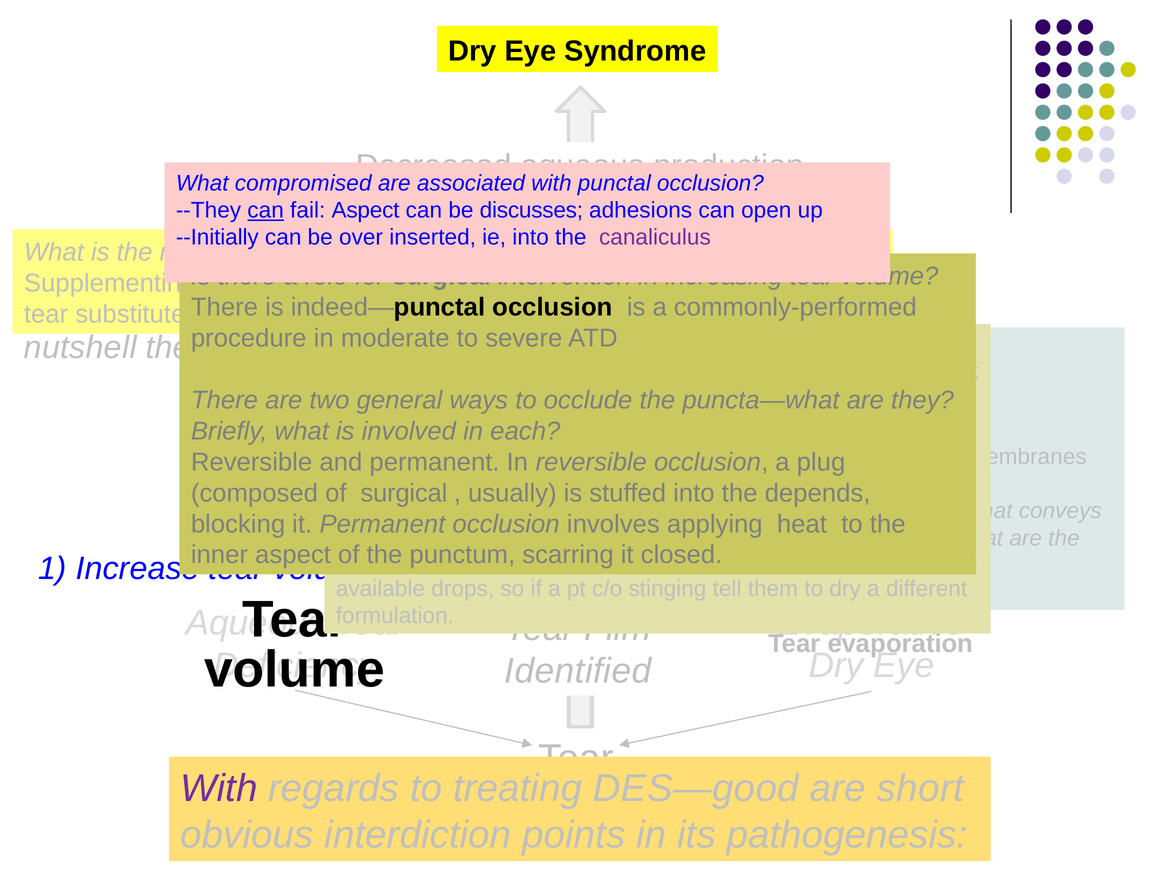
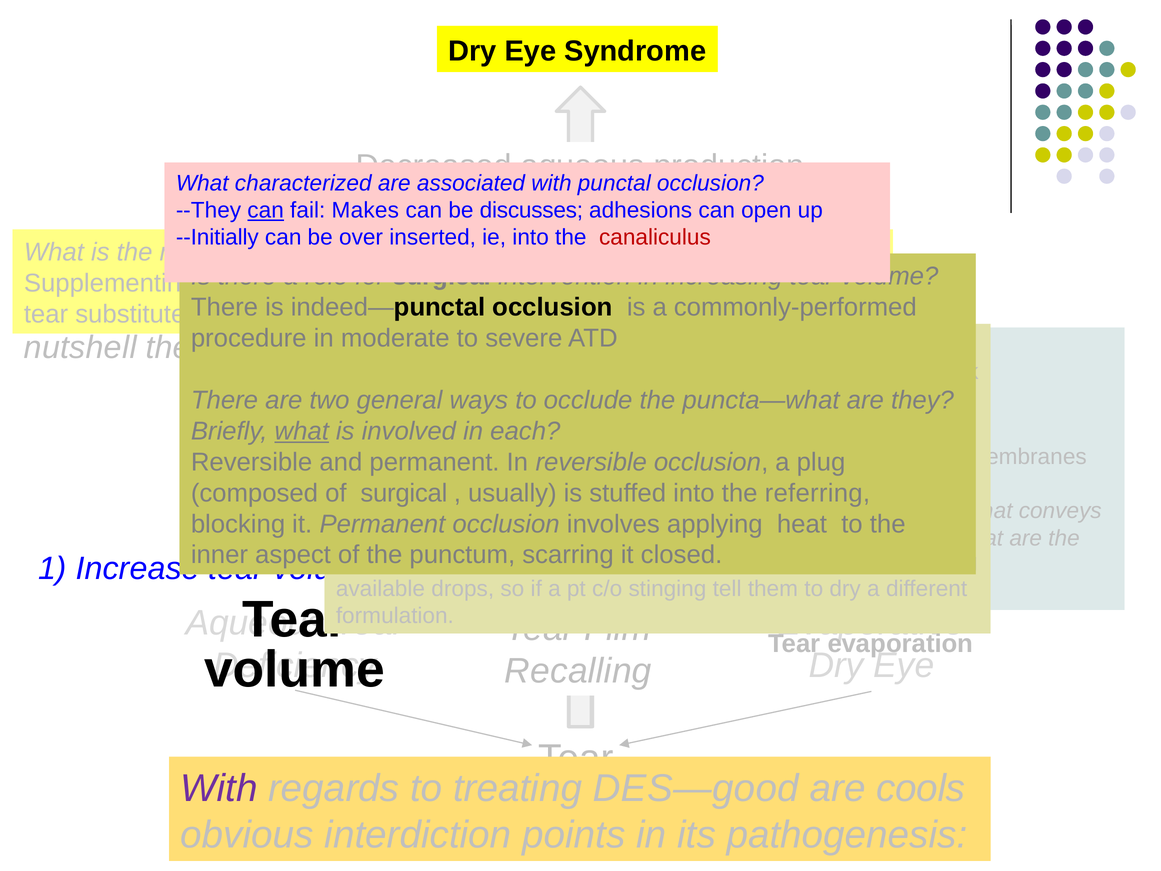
compromised: compromised -> characterized (303, 183)
fail Aspect: Aspect -> Makes (365, 210)
canaliculus colour: purple -> red (655, 237)
what underline: none -> present (302, 431)
depends: depends -> referring (817, 493)
Identified: Identified -> Recalling (578, 671)
short: short -> cools (921, 788)
